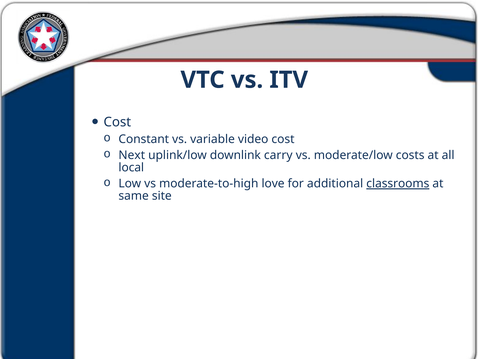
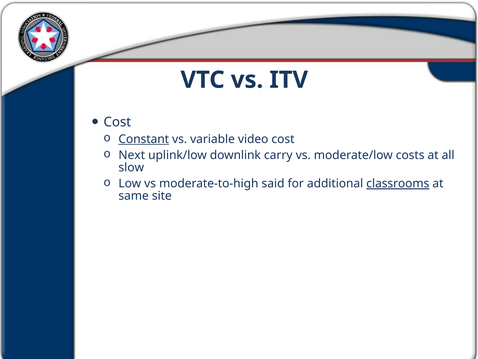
Constant underline: none -> present (144, 139)
local: local -> slow (131, 167)
love: love -> said (273, 183)
